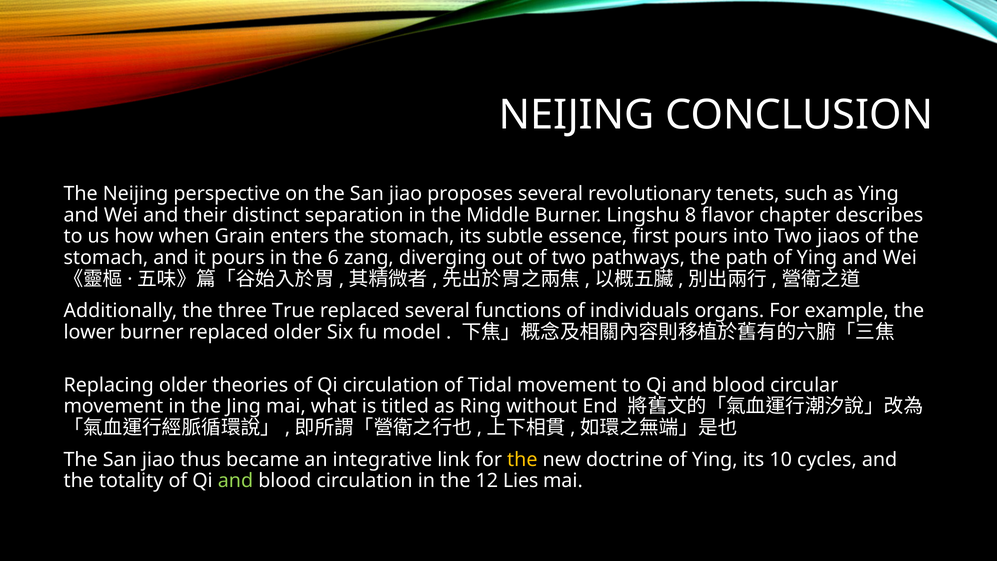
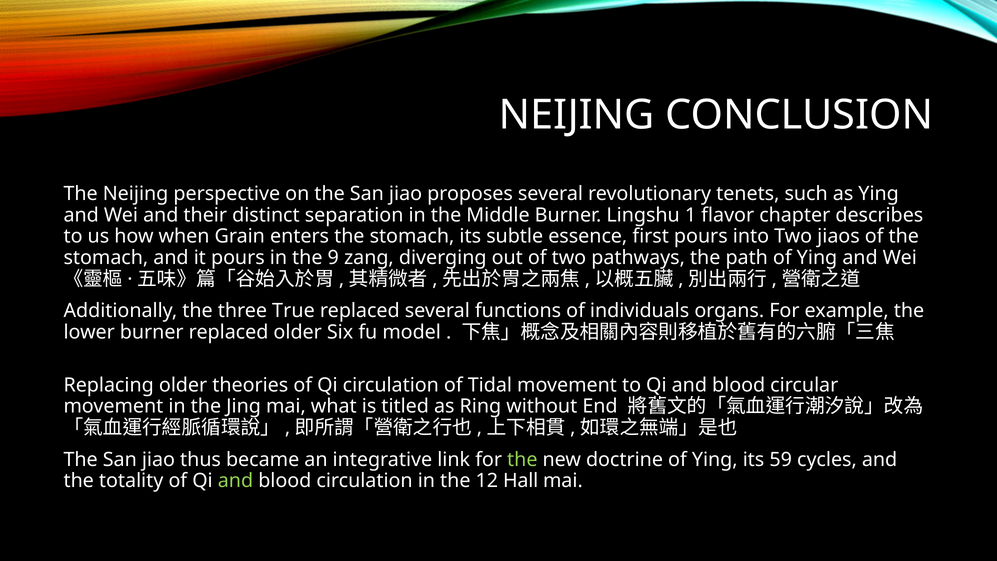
8: 8 -> 1 (691, 215)
6: 6 -> 9 (333, 258)
the colour: yellow -> light green (522, 459)
10: 10 -> 59 (781, 459)
Lies: Lies -> Hall (521, 481)
